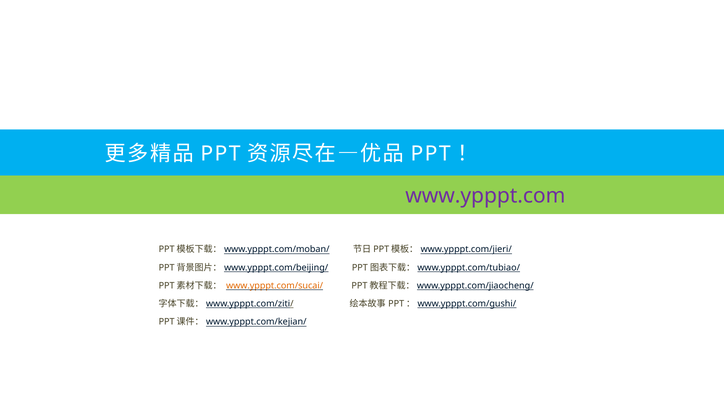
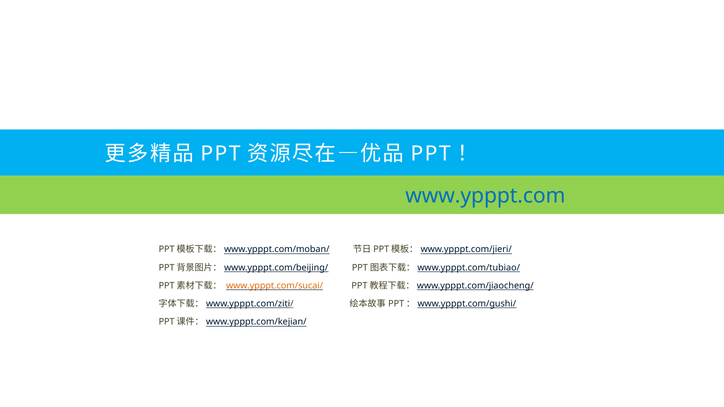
www.ypppt.com colour: purple -> blue (485, 196)
